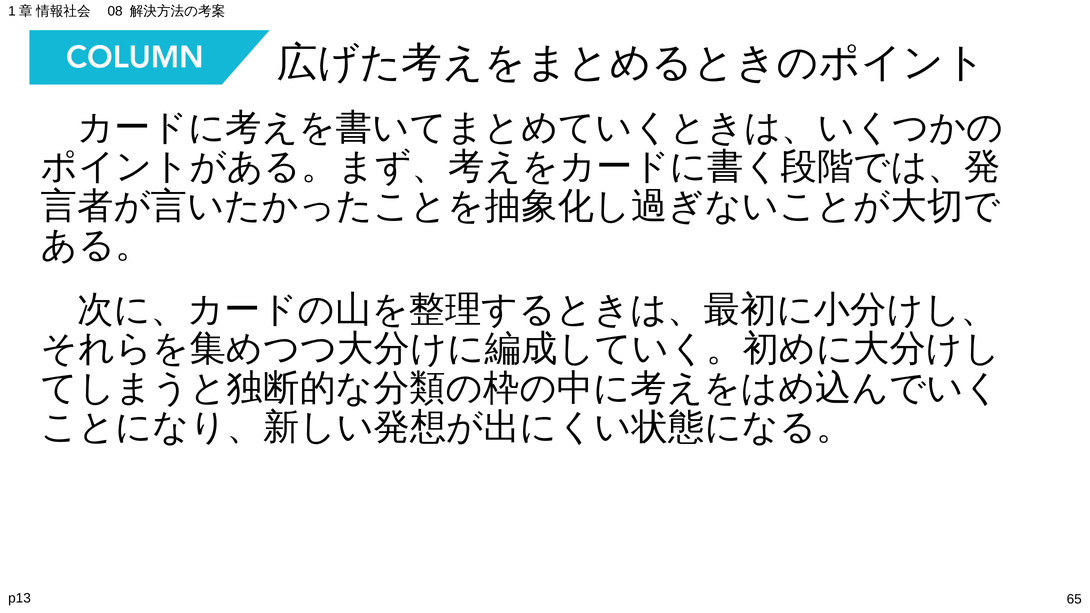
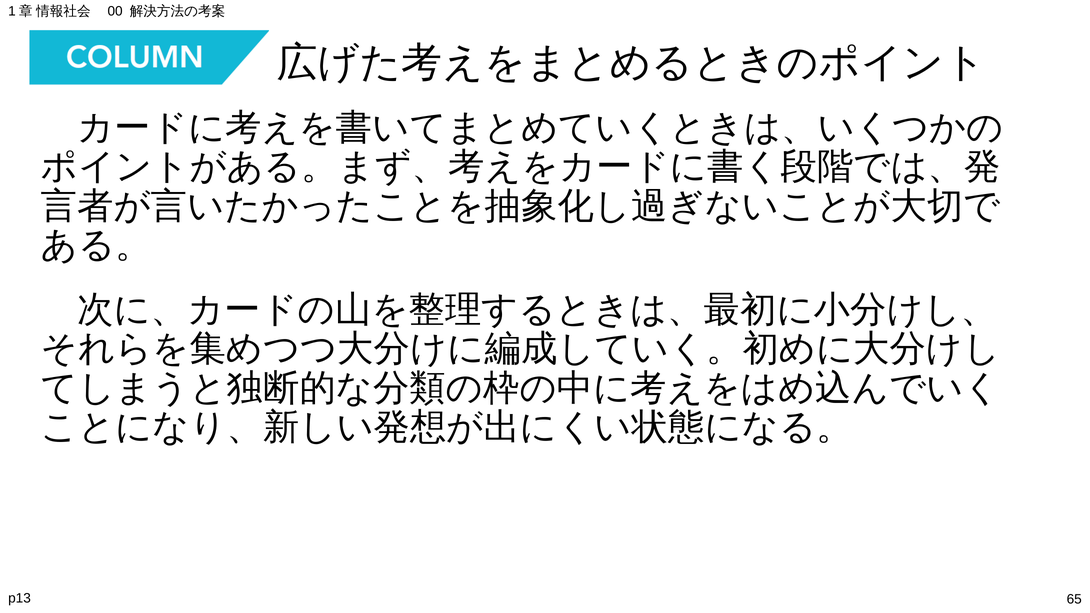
08: 08 -> 00 (115, 11)
